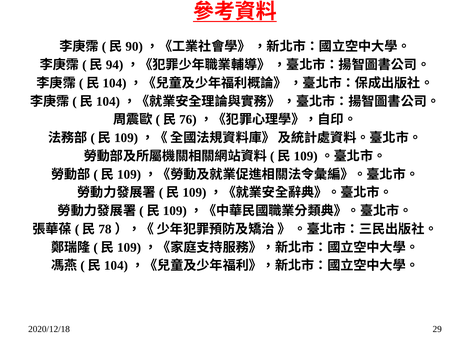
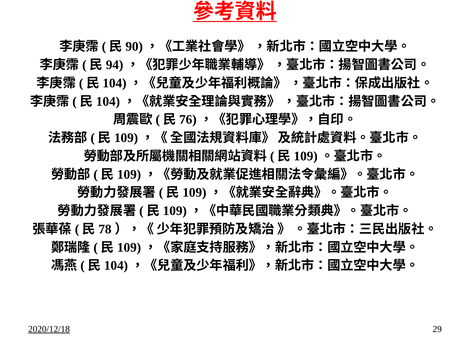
2020/12/18 underline: none -> present (49, 329)
